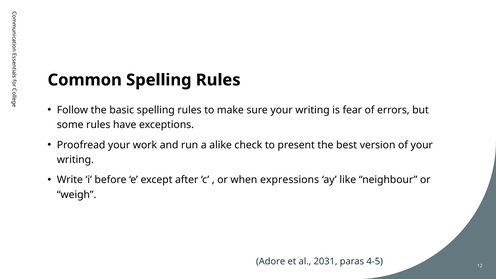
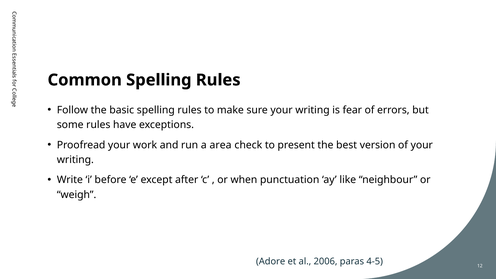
alike: alike -> area (221, 145)
expressions: expressions -> punctuation (290, 180)
2031: 2031 -> 2006 (326, 261)
